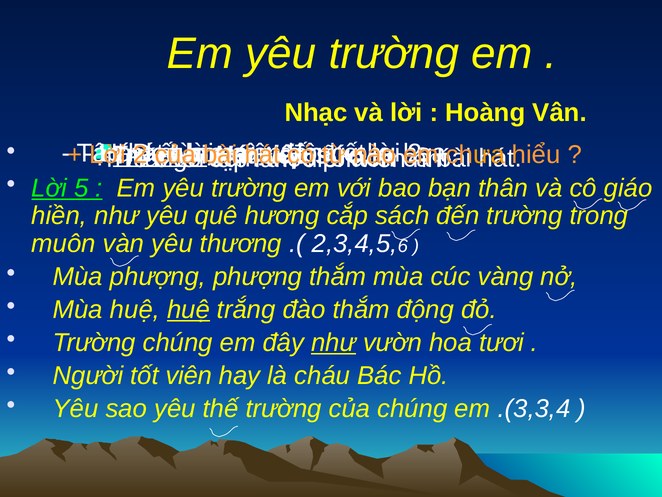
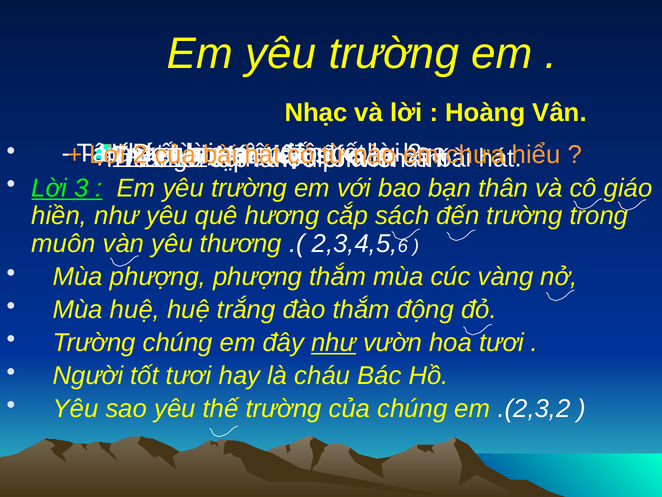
5: 5 -> 3 (81, 188)
huệ underline: present -> none (189, 310)
tốt viên: viên -> tươi (189, 375)
.(3,3,4: .(3,3,4 -> .(2,3,2 (534, 408)
